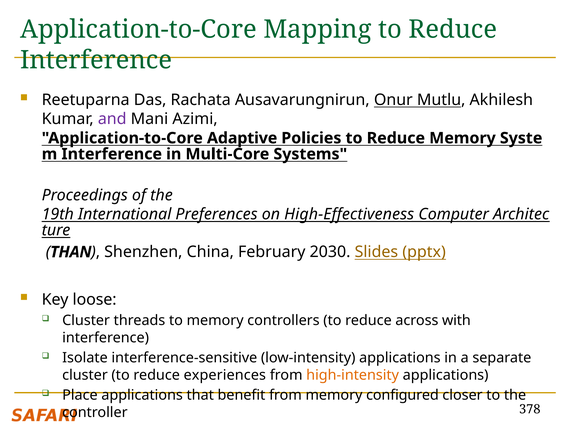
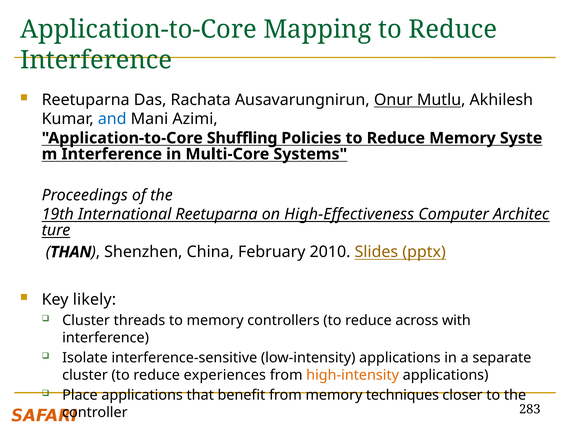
and colour: purple -> blue (112, 119)
Adaptive: Adaptive -> Shuffling (242, 138)
International Preferences: Preferences -> Reetuparna (217, 214)
2030: 2030 -> 2010 (330, 252)
loose: loose -> likely (94, 300)
configured: configured -> techniques (402, 395)
378: 378 -> 283 (530, 410)
